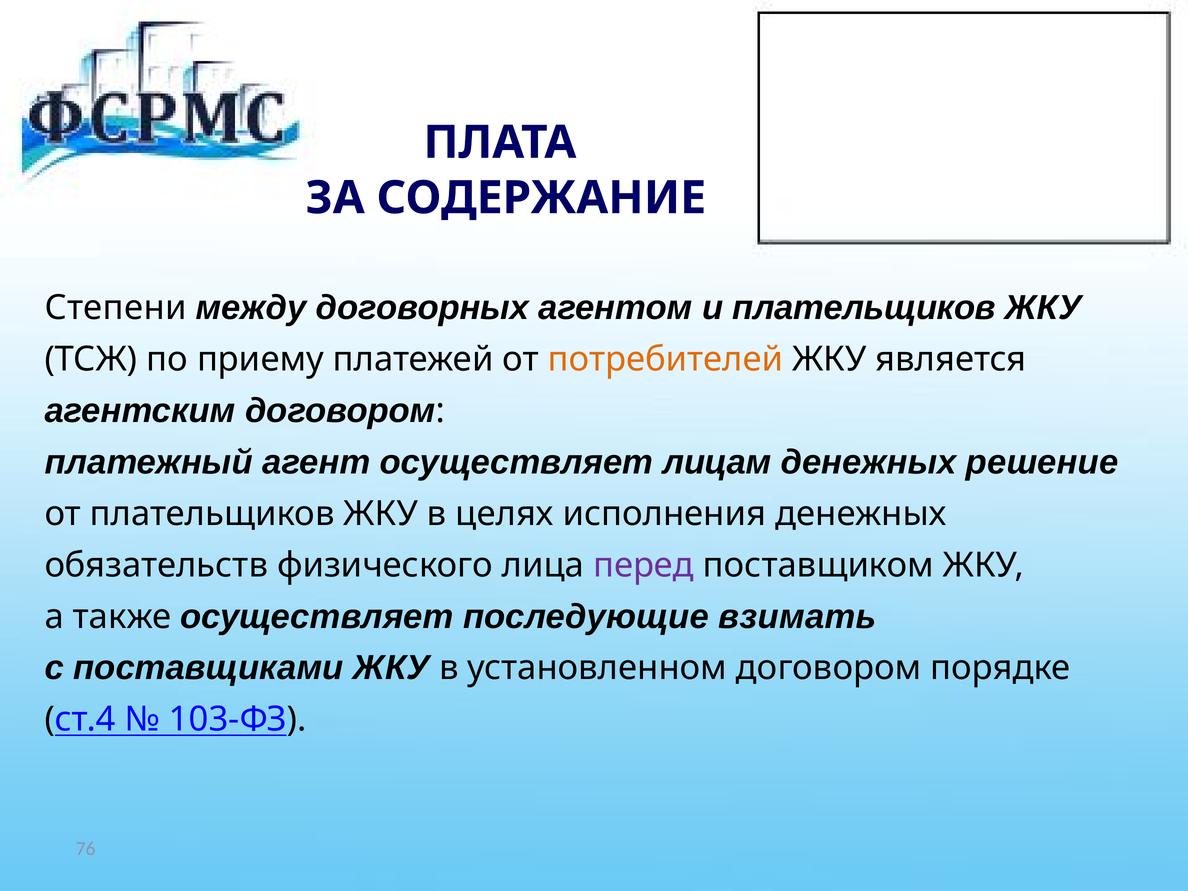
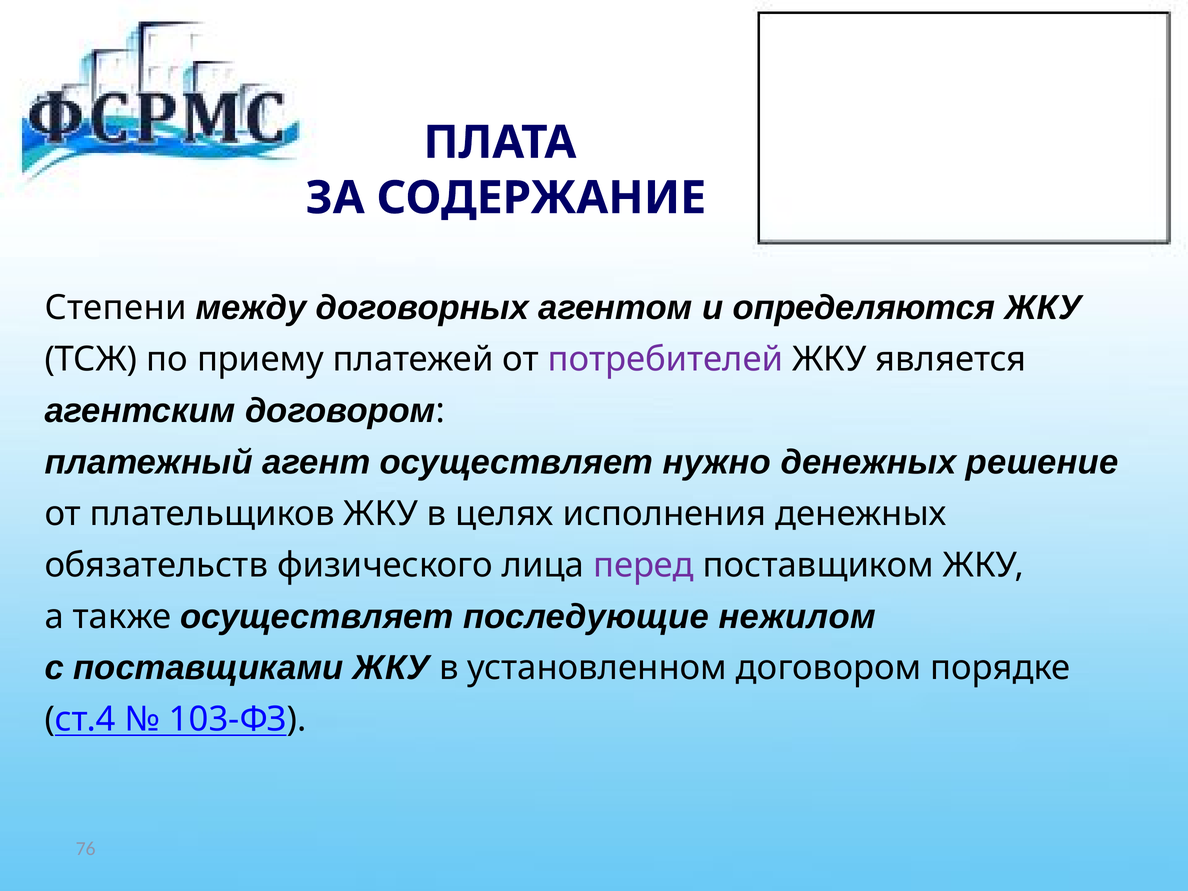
и плательщиков: плательщиков -> определяются (864, 308)
потребителей colour: orange -> purple (665, 359)
лицам: лицам -> нужно (717, 462)
взимать: взимать -> нежилом (797, 617)
